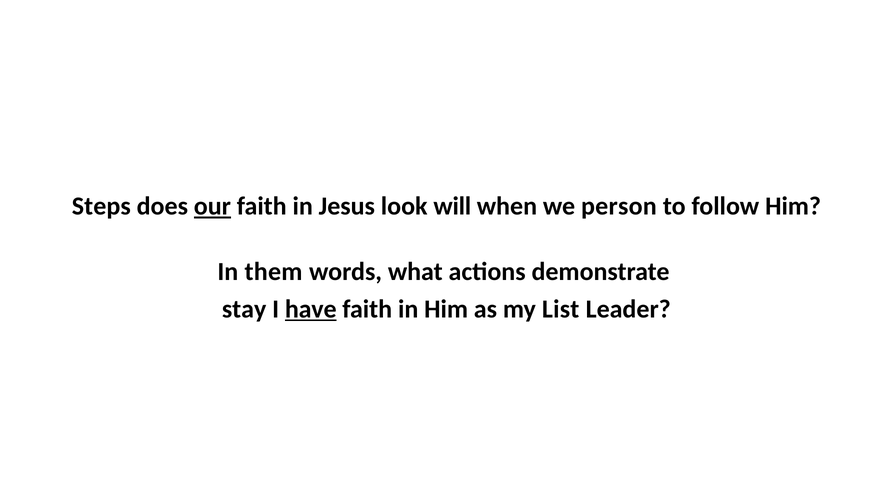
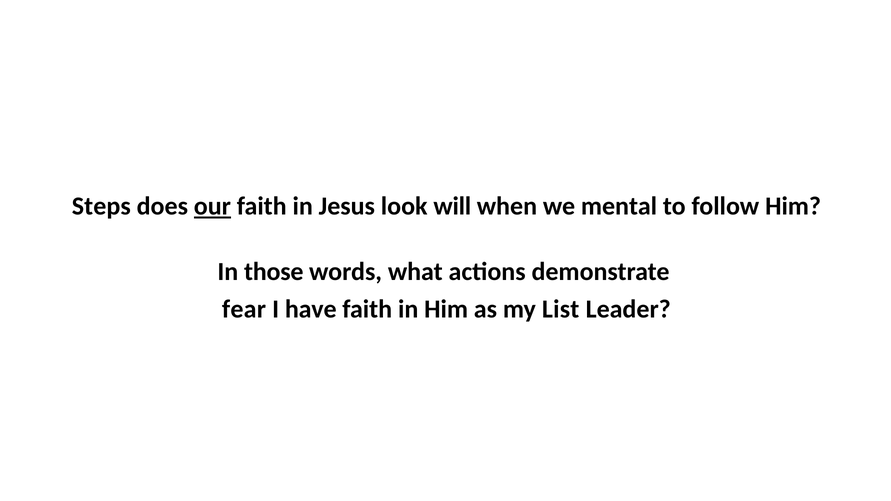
person: person -> mental (619, 206)
them: them -> those (274, 272)
stay: stay -> fear (244, 309)
have underline: present -> none (311, 309)
